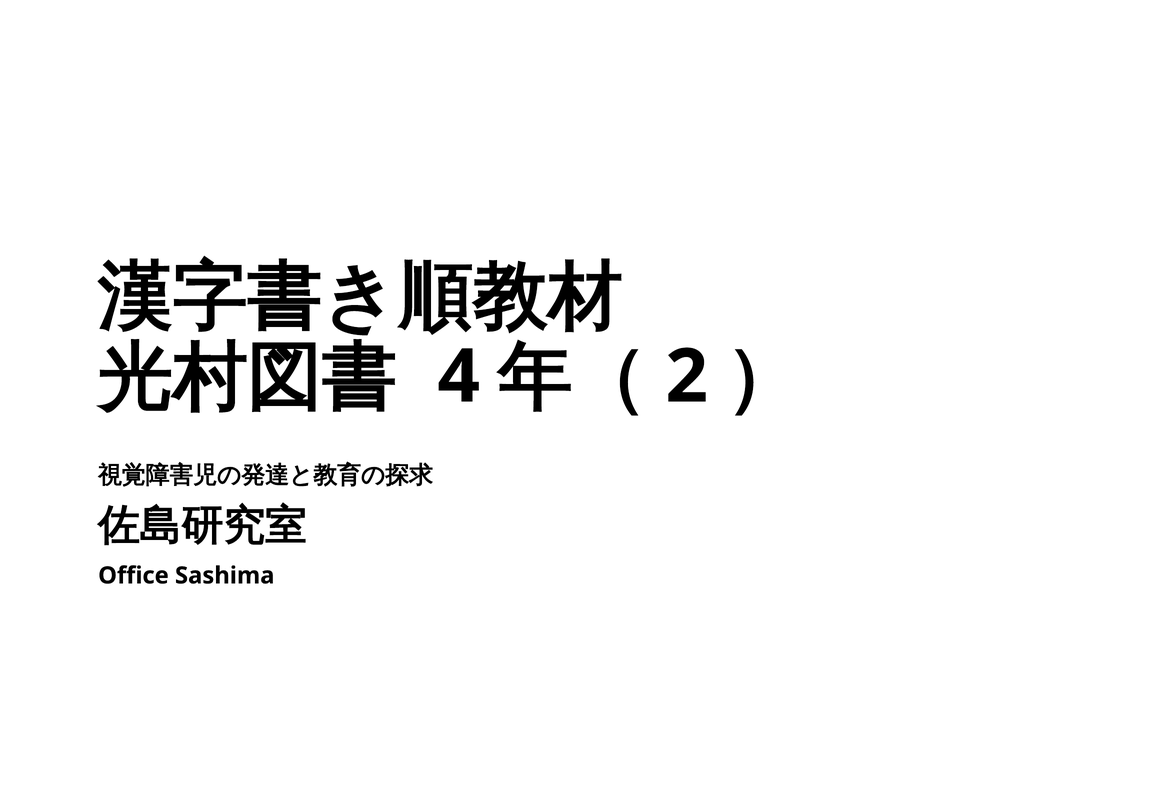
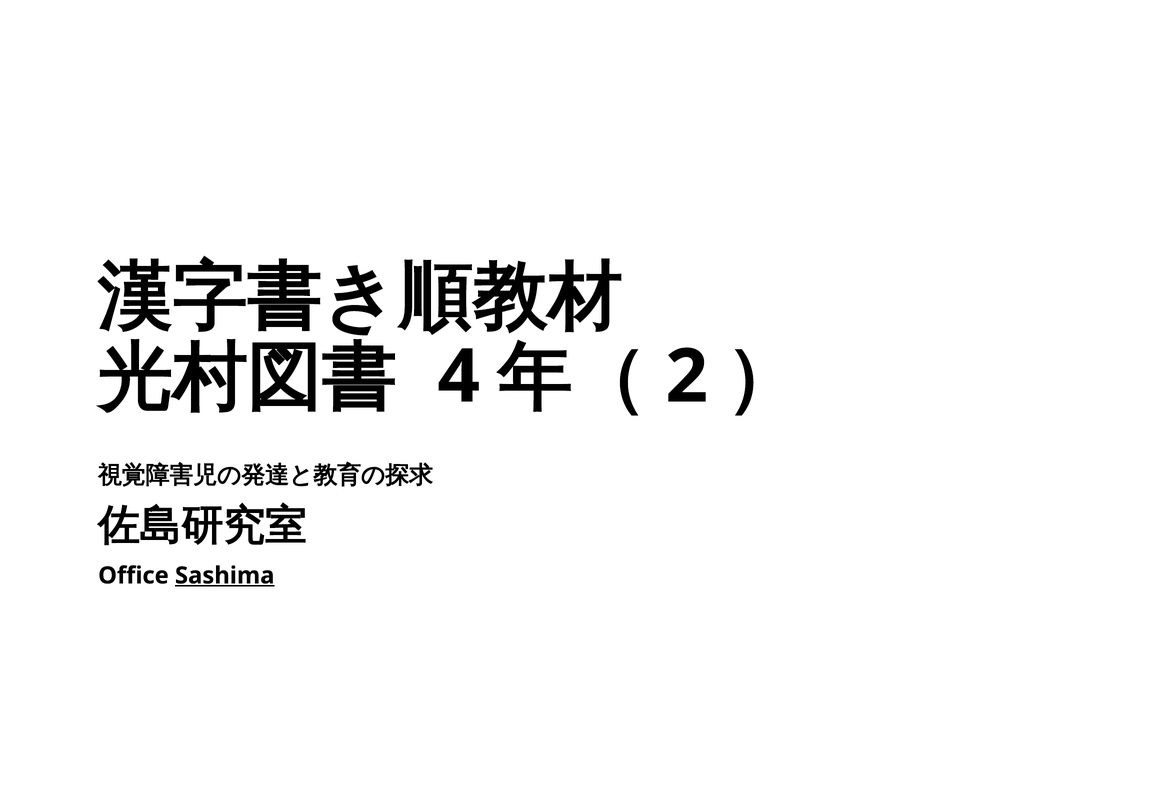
Sashima underline: none -> present (225, 576)
